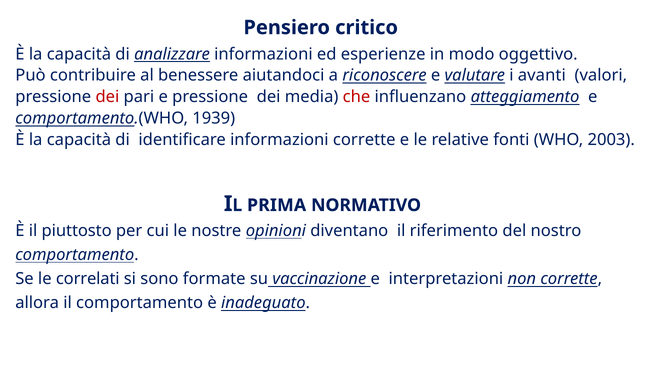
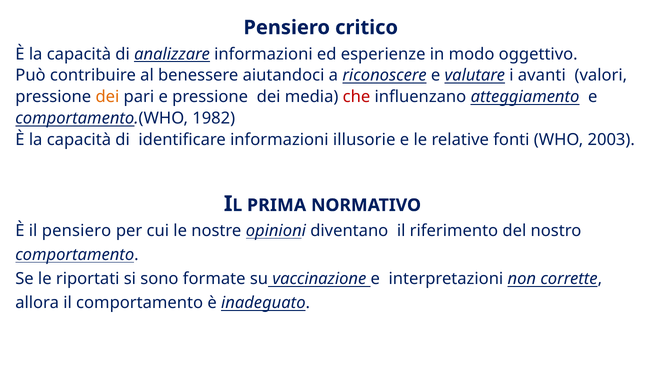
dei colour: red -> orange (107, 97)
1939: 1939 -> 1982 (214, 119)
informazioni corrette: corrette -> illusorie (364, 140)
il piuttosto: piuttosto -> pensiero (77, 231)
correlati: correlati -> riportati (88, 279)
